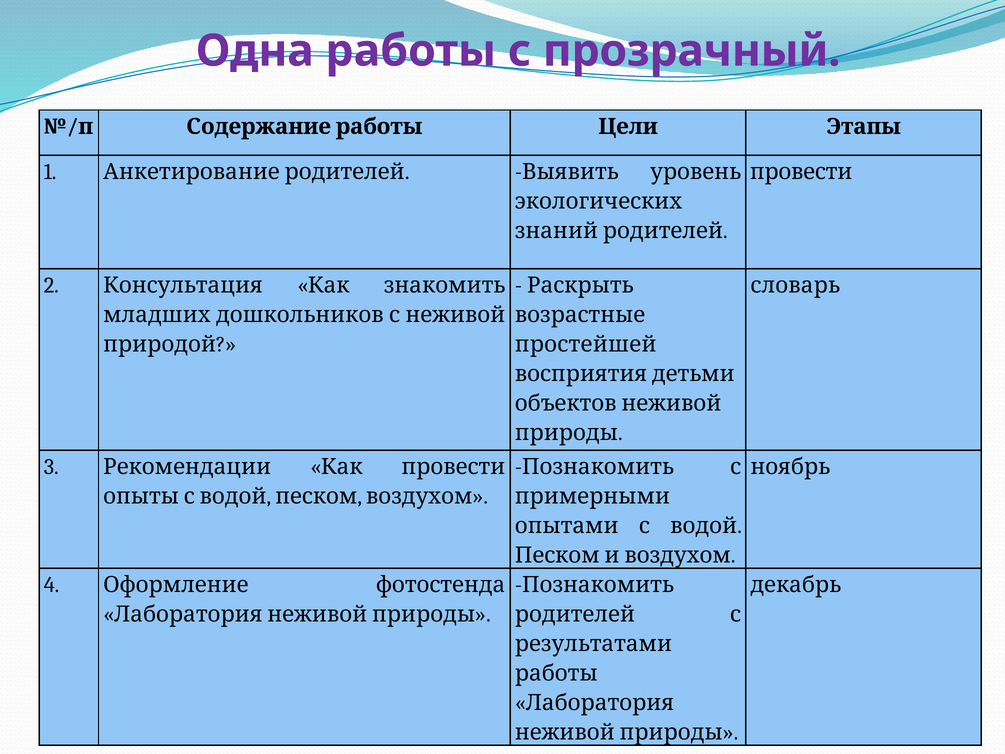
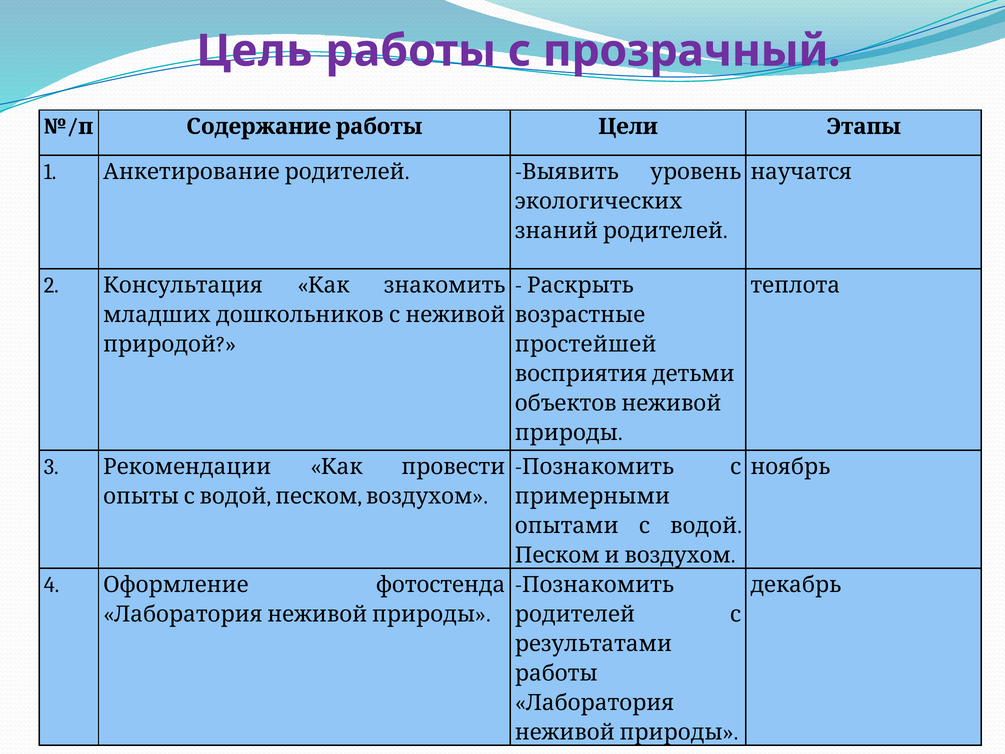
Одна: Одна -> Цель (254, 51)
провести: провести -> научатся (801, 172)
словарь: словарь -> теплота (795, 285)
